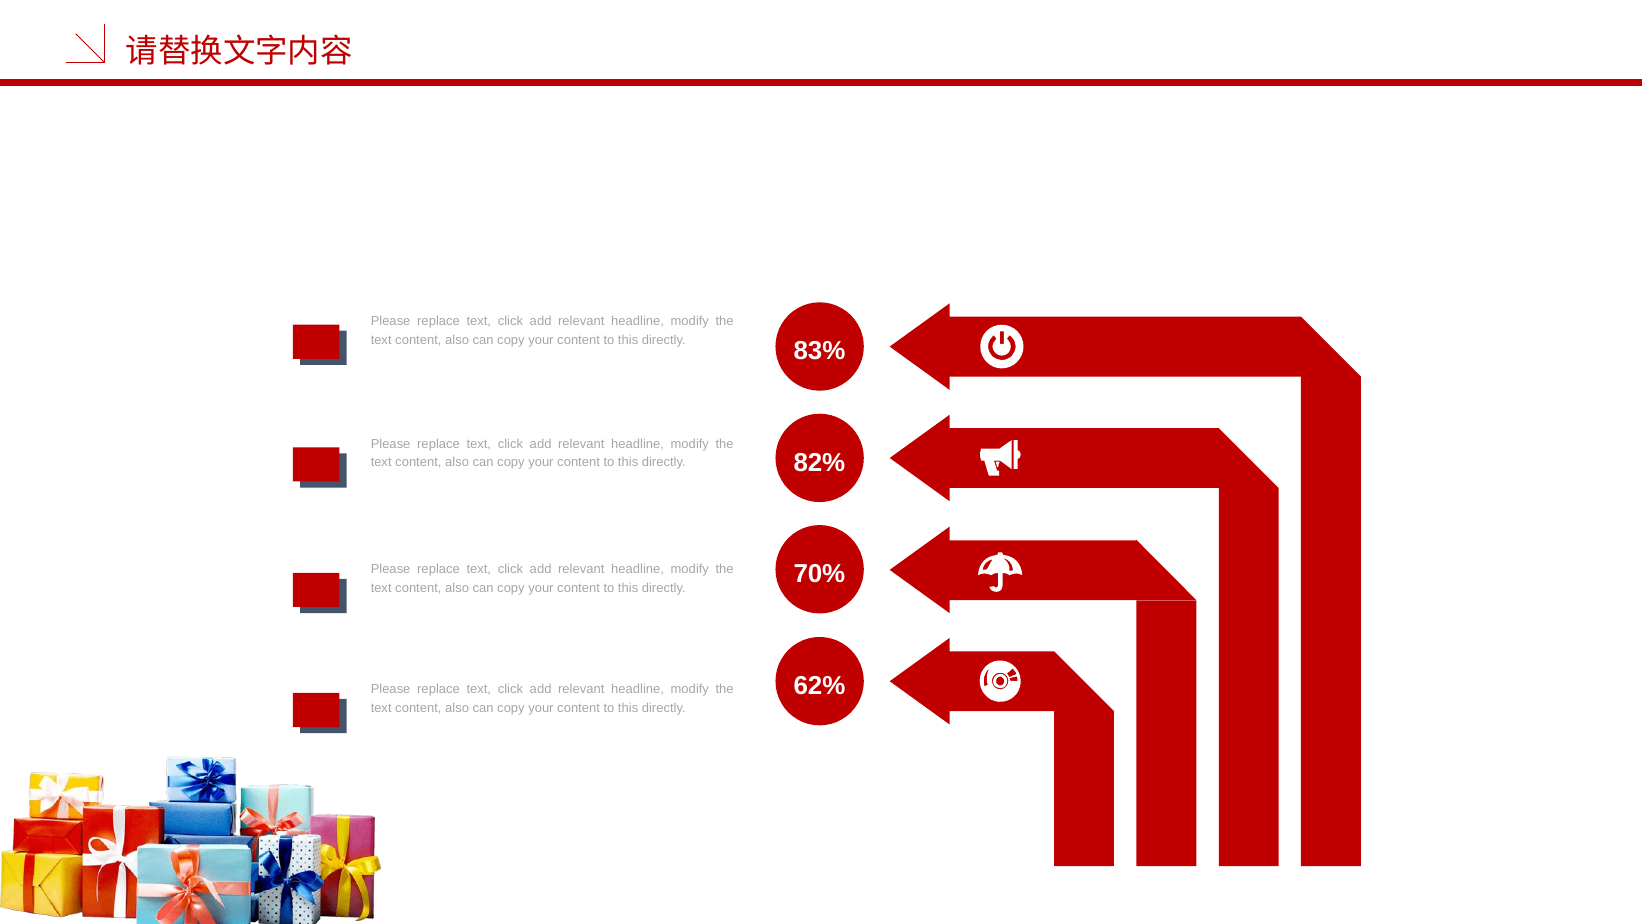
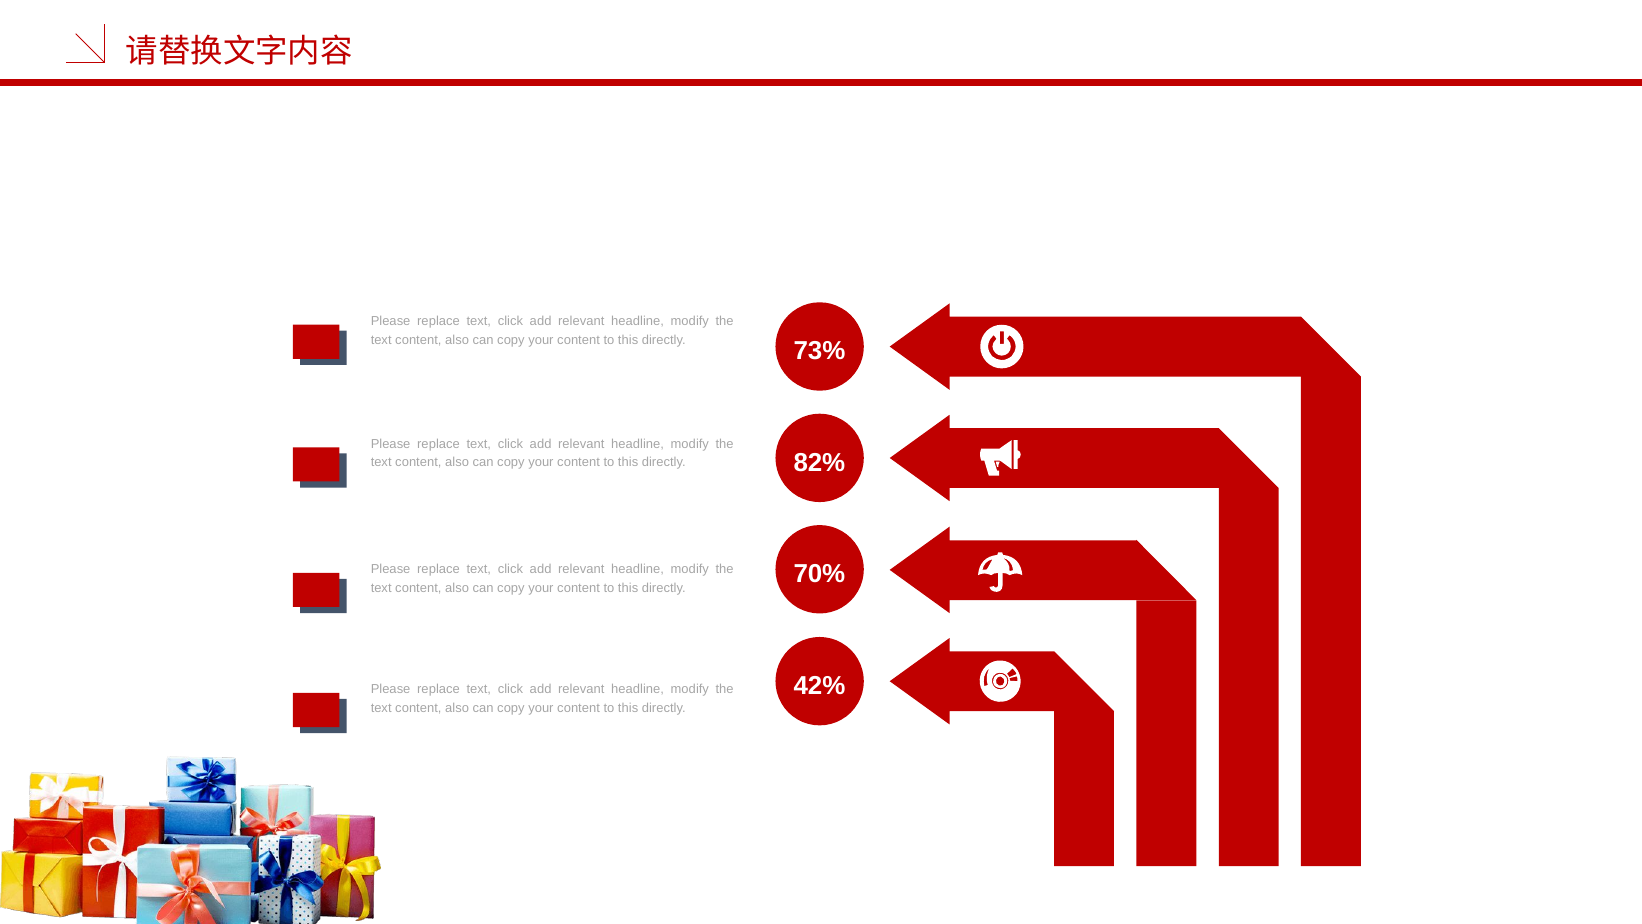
83%: 83% -> 73% (819, 351)
62%: 62% -> 42% (819, 686)
